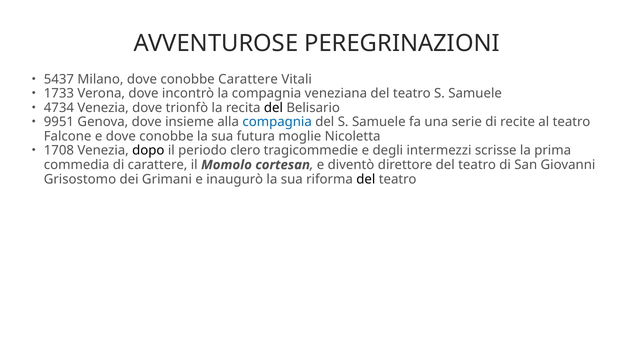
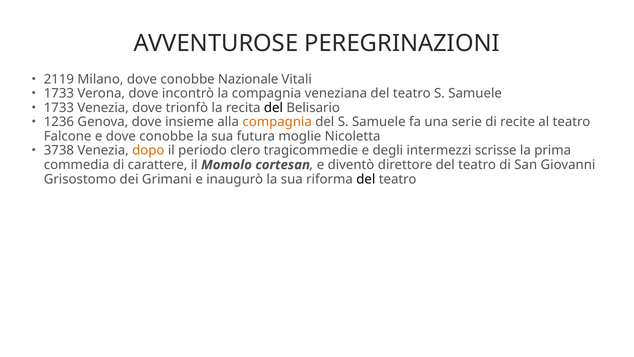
5437: 5437 -> 2119 (59, 79)
conobbe Carattere: Carattere -> Nazionale (248, 79)
4734: 4734 -> 1733 (59, 108)
9951: 9951 -> 1236 (59, 122)
compagnia colour: blue -> orange (277, 122)
1708: 1708 -> 3738 (59, 150)
dopo colour: black -> orange (148, 150)
